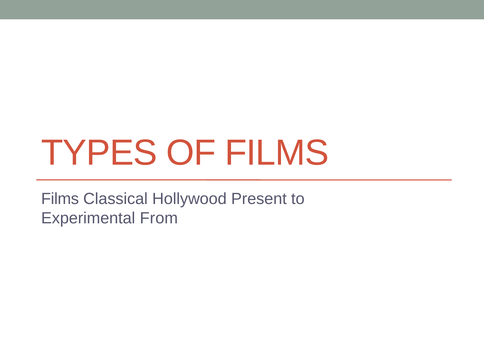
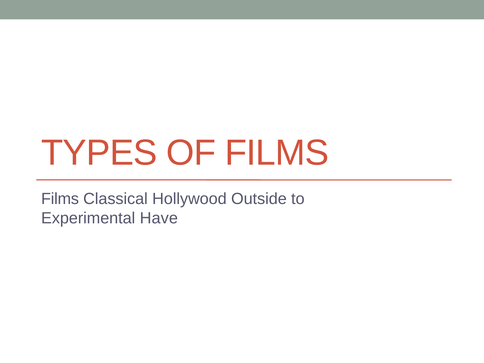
Present: Present -> Outside (259, 199)
From: From -> Have (159, 218)
